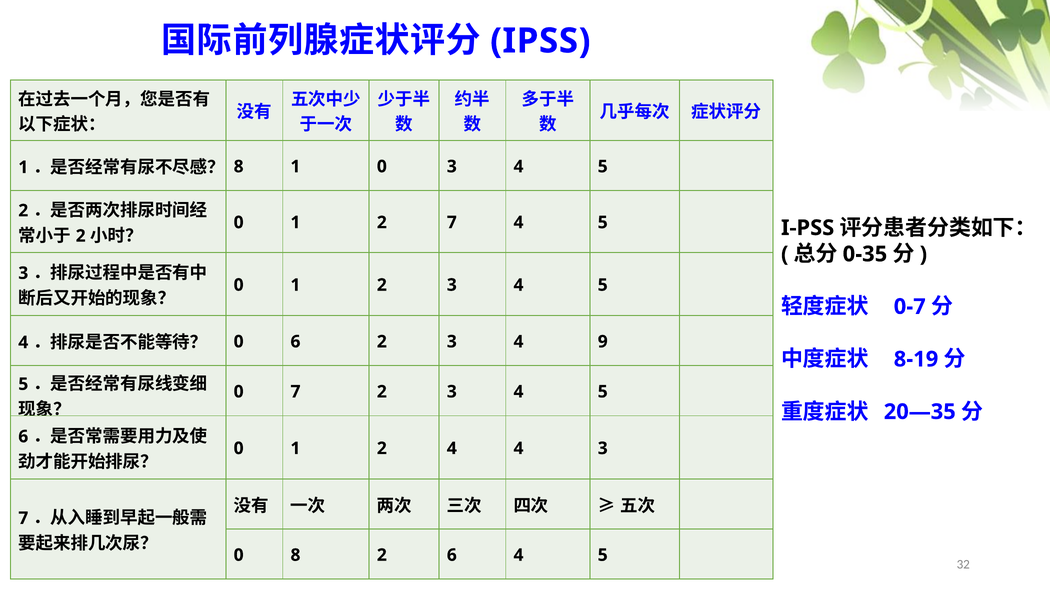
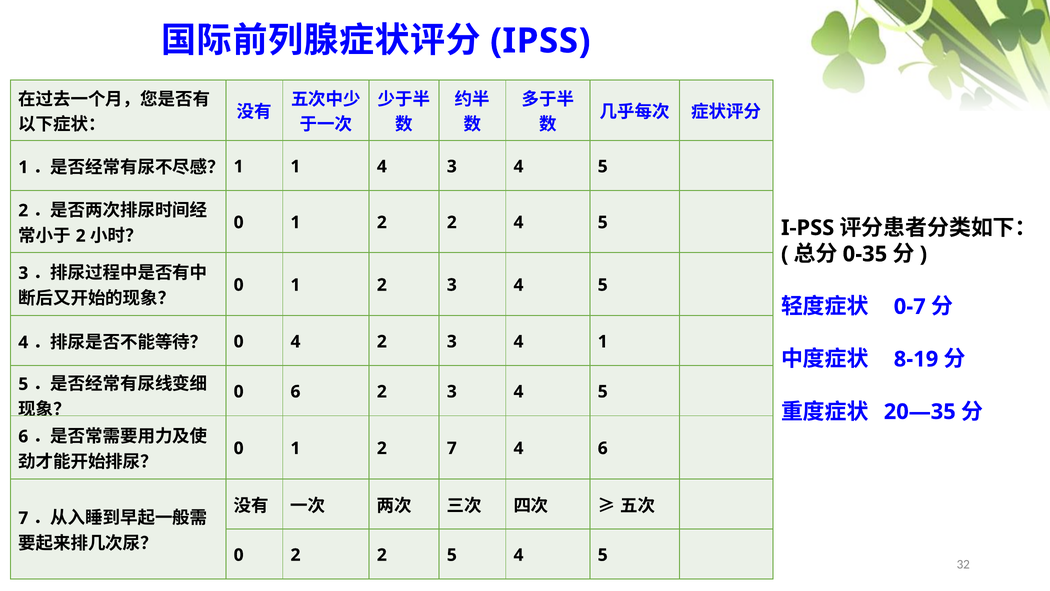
8: 8 -> 1 (239, 166)
1 0: 0 -> 4 (382, 166)
1 2 7: 7 -> 2 (452, 222)
0 6: 6 -> 4 (295, 341)
4 9: 9 -> 1 (603, 341)
0 7: 7 -> 6 (295, 391)
2 4: 4 -> 7 (452, 448)
4 3: 3 -> 6 (603, 448)
0 8: 8 -> 2 (295, 555)
2 6: 6 -> 5 (452, 555)
